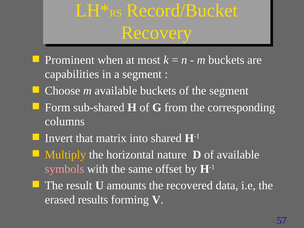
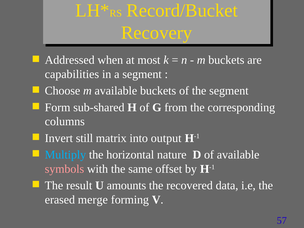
Prominent: Prominent -> Addressed (70, 60)
that: that -> still (84, 138)
shared: shared -> output (166, 138)
Multiply colour: yellow -> light blue (65, 155)
results: results -> merge (93, 200)
